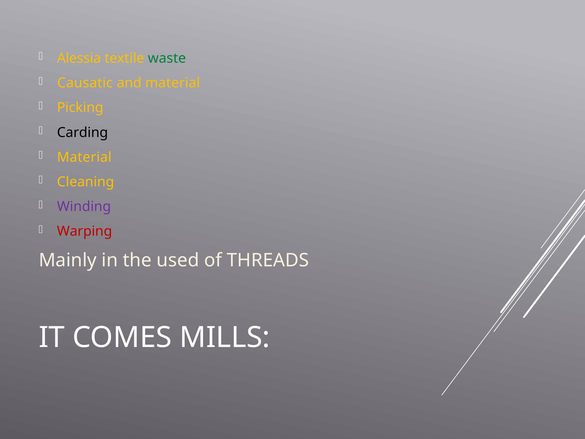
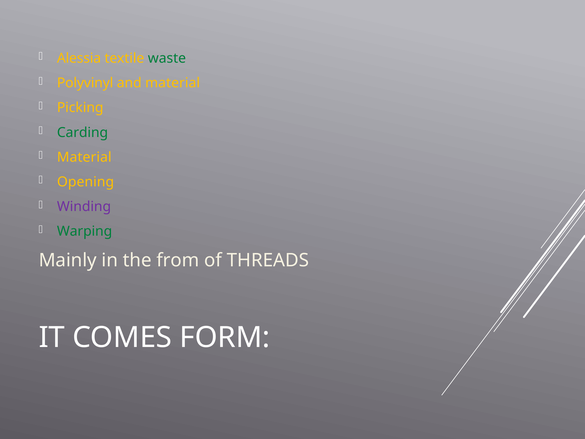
Causatic: Causatic -> Polyvinyl (85, 83)
Carding colour: black -> green (82, 132)
Cleaning: Cleaning -> Opening (86, 182)
Warping colour: red -> green (85, 231)
used: used -> from (178, 260)
MILLS: MILLS -> FORM (225, 337)
